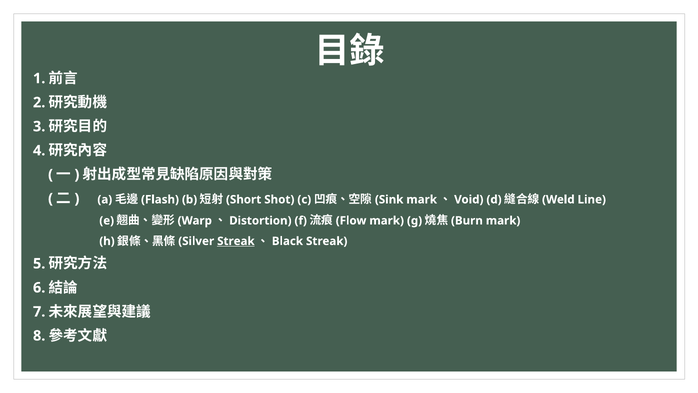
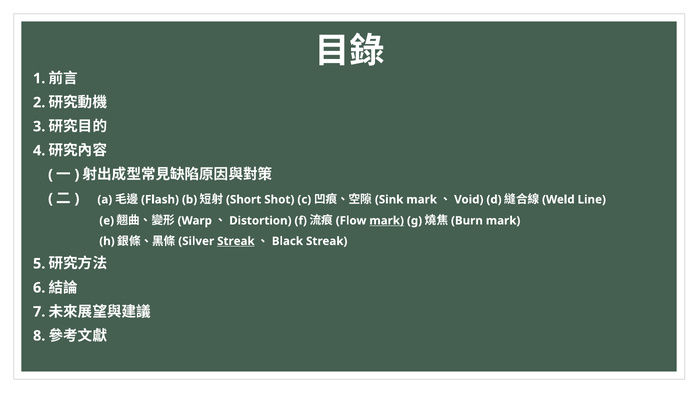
mark underline: none -> present (387, 220)
